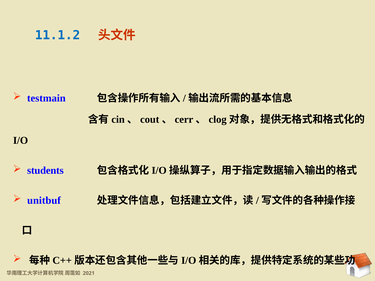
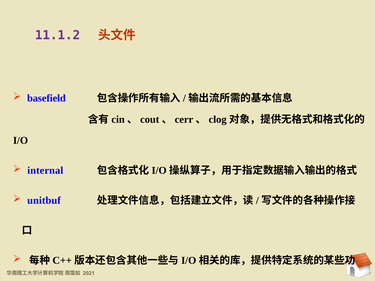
11.1.2 colour: blue -> purple (58, 35)
testmain: testmain -> basefield (46, 98)
students: students -> internal (45, 171)
